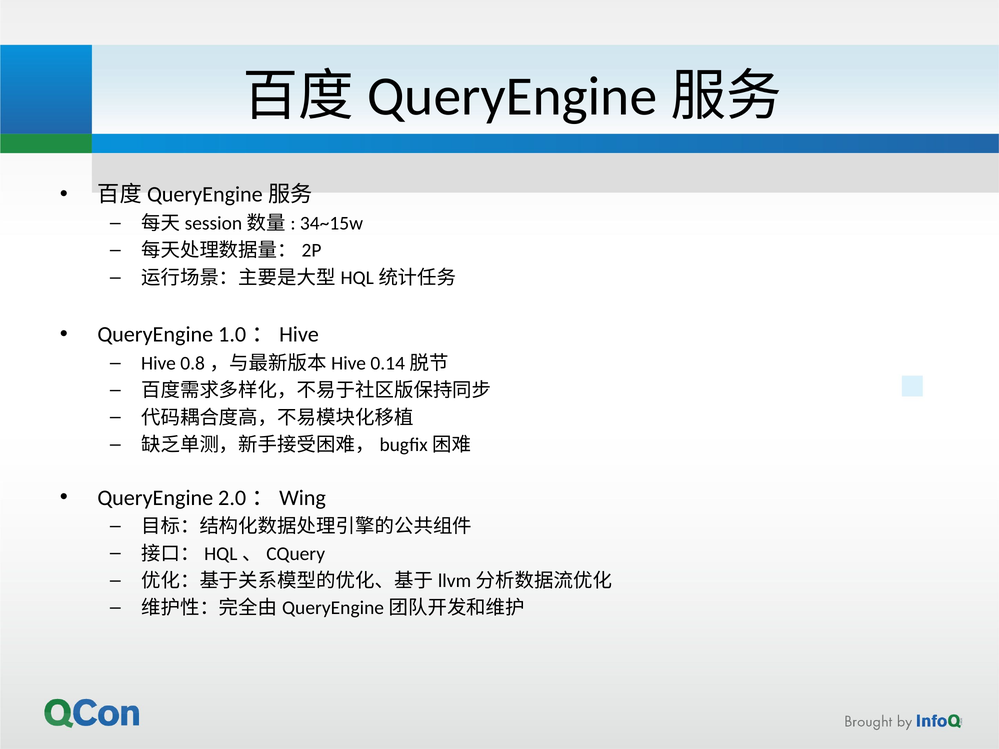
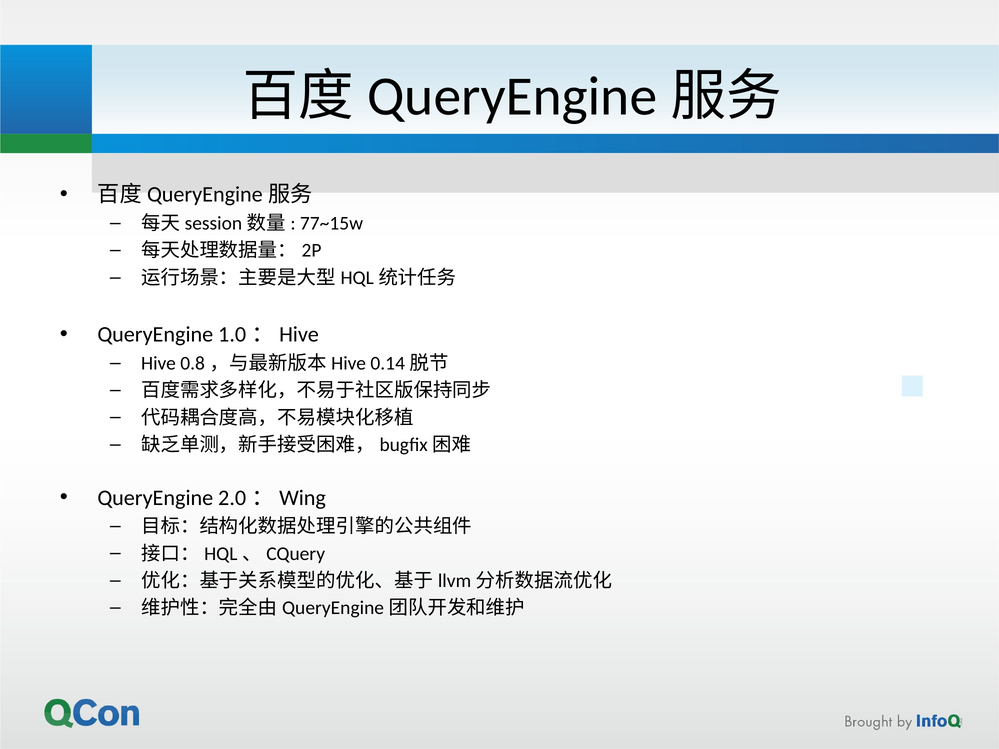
34~15w: 34~15w -> 77~15w (331, 223)
